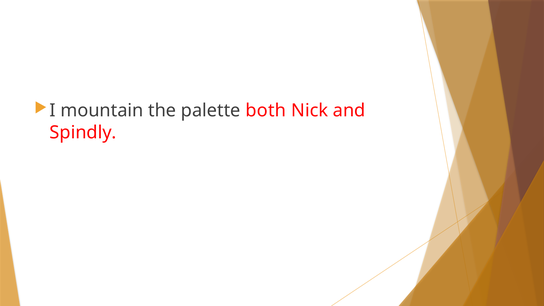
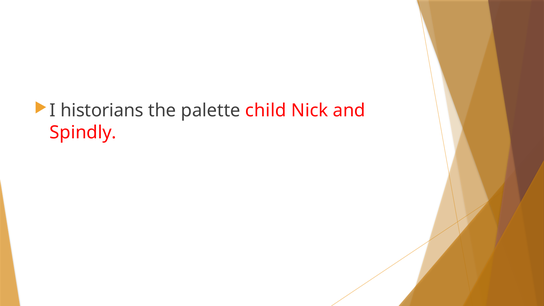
mountain: mountain -> historians (102, 111)
both: both -> child (266, 111)
